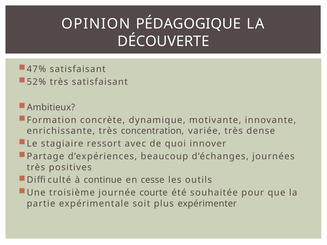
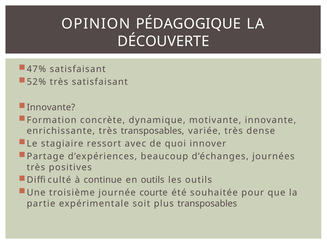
Ambitieux: Ambitieux -> Innovante (51, 107)
très concentration: concentration -> transposables (153, 131)
en cesse: cesse -> outils (153, 180)
plus expérimenter: expérimenter -> transposables (207, 204)
